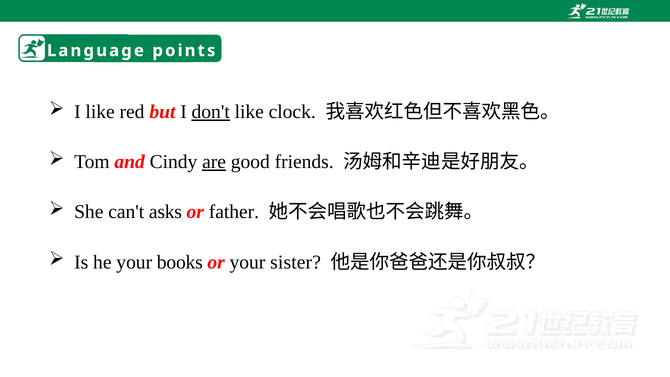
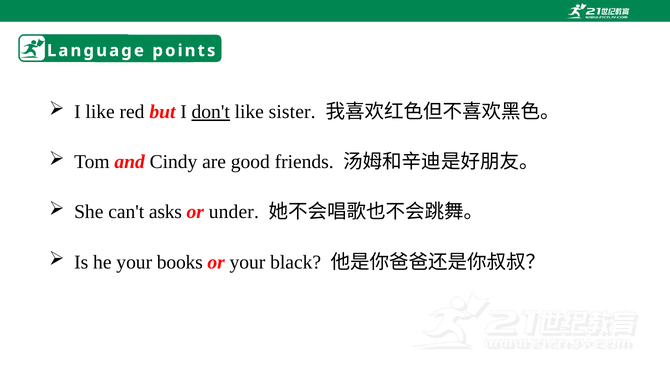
clock: clock -> sister (292, 112)
are underline: present -> none (214, 162)
father: father -> under (234, 212)
sister: sister -> black (296, 262)
